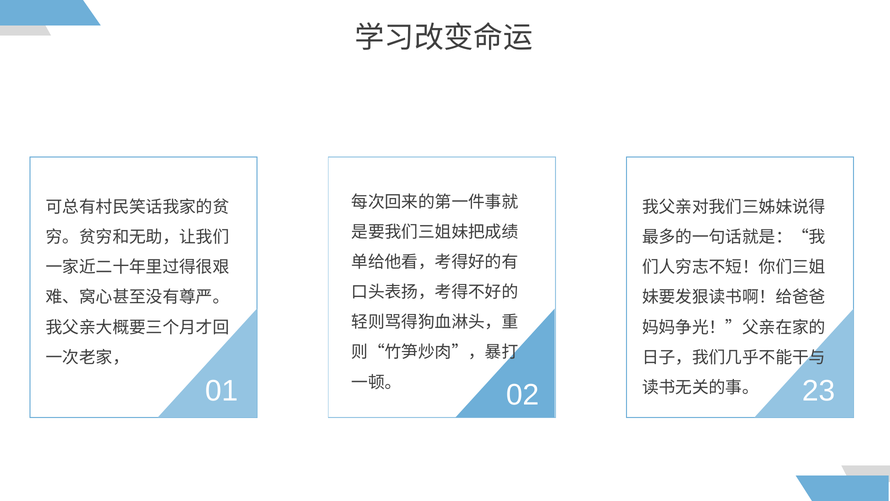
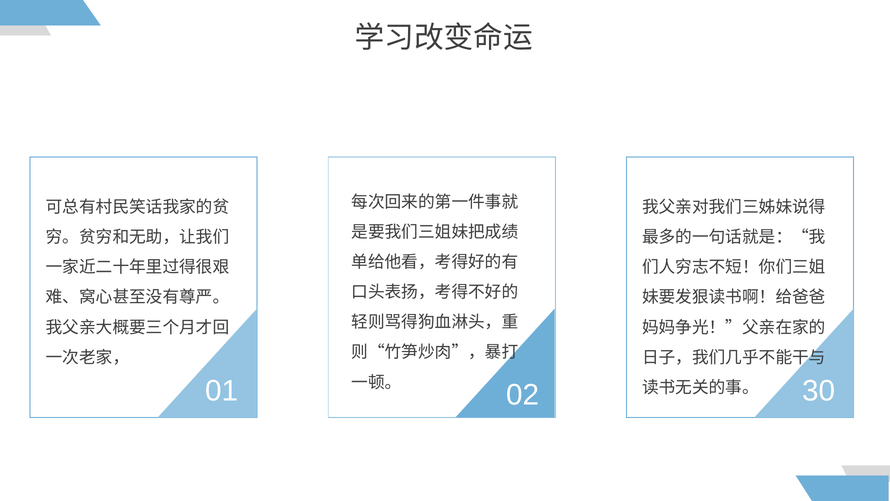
23: 23 -> 30 (819, 391)
